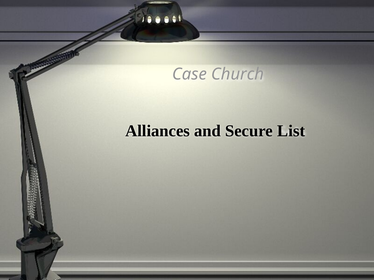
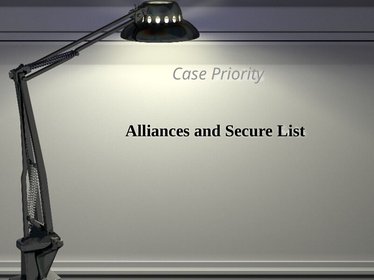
Church: Church -> Priority (238, 74)
